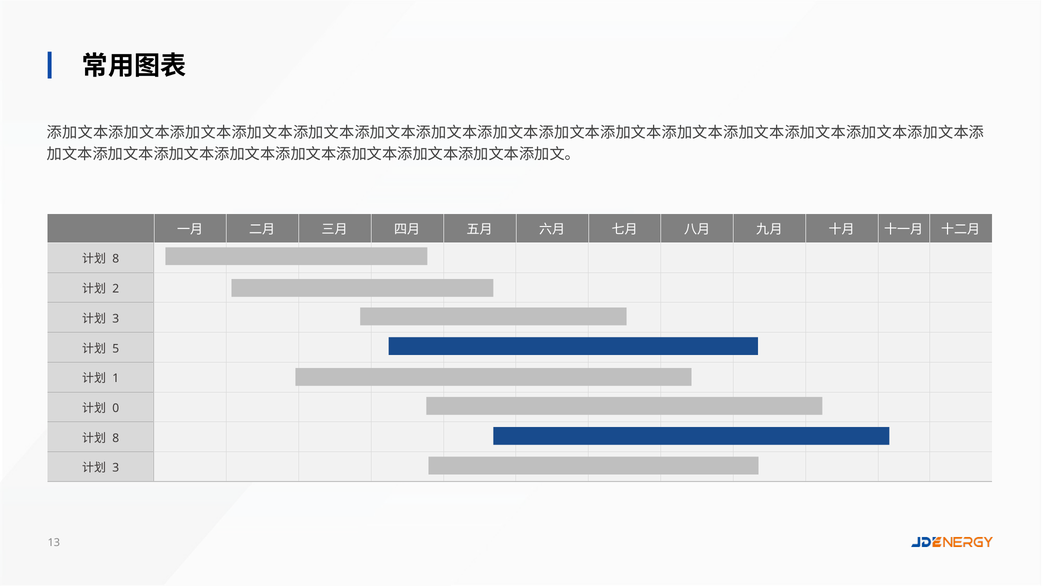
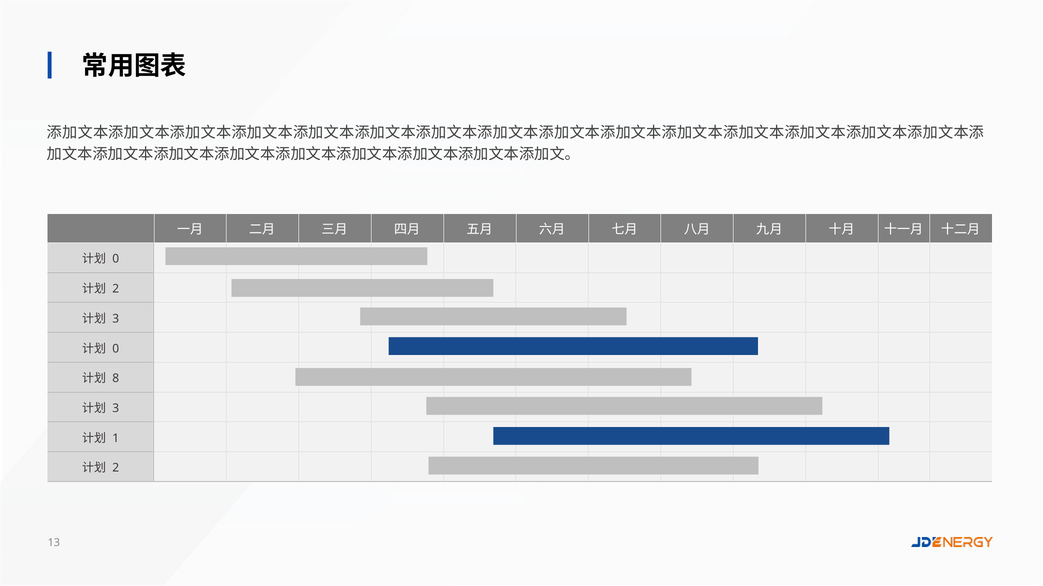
8: 8 -> 0 (116, 259)
5: 5 -> 0 (116, 349)
1: 1 -> 8 (116, 379)
0: 0 -> 3 (116, 409)
8: 8 -> 1 (116, 439)
3: 3 -> 2 (116, 469)
